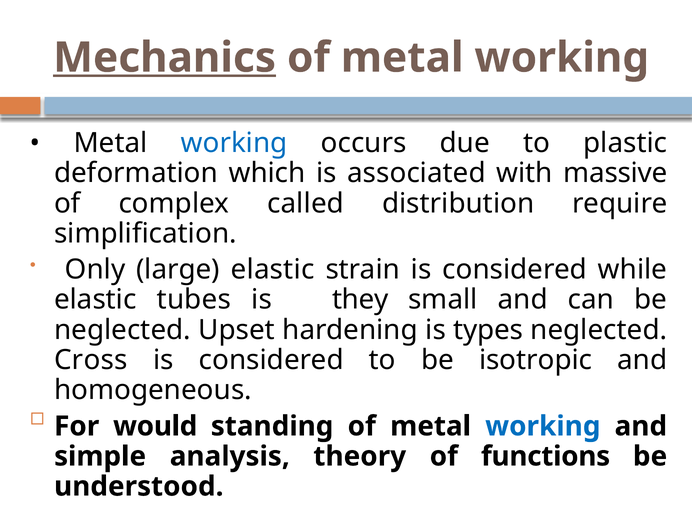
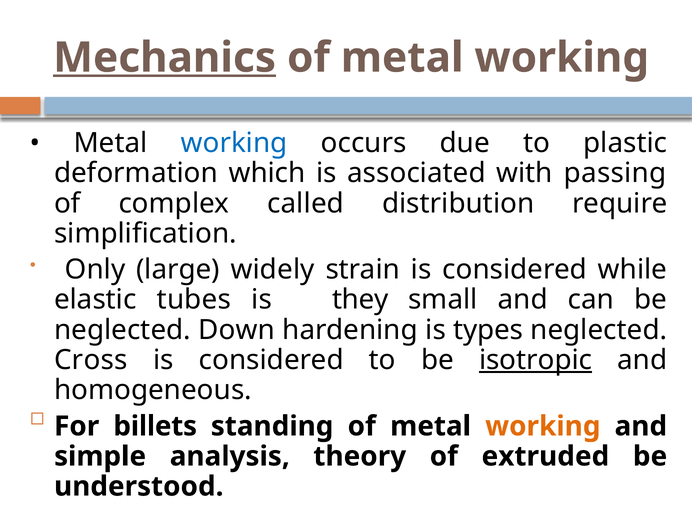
massive: massive -> passing (615, 173)
large elastic: elastic -> widely (273, 270)
Upset: Upset -> Down (237, 330)
isotropic underline: none -> present (536, 360)
would: would -> billets (155, 426)
working colour: blue -> orange (543, 426)
functions: functions -> extruded (545, 456)
